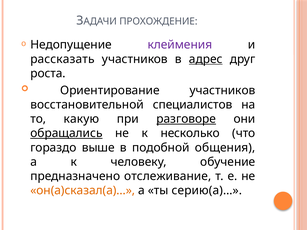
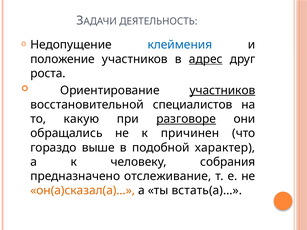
ПРОХОЖДЕНИЕ: ПРОХОЖДЕНИЕ -> ДЕЯТЕЛЬНОСТЬ (158, 21)
клеймения colour: purple -> blue (180, 45)
рассказать: рассказать -> положение (63, 59)
участников underline: none -> present (222, 90)
обращались underline: present -> none (66, 133)
несколько: несколько -> причинен (190, 133)
общения: общения -> характер (225, 148)
обучение: обучение -> собрания (228, 162)
серию(а)…: серию(а)… -> встать(а)… (207, 191)
